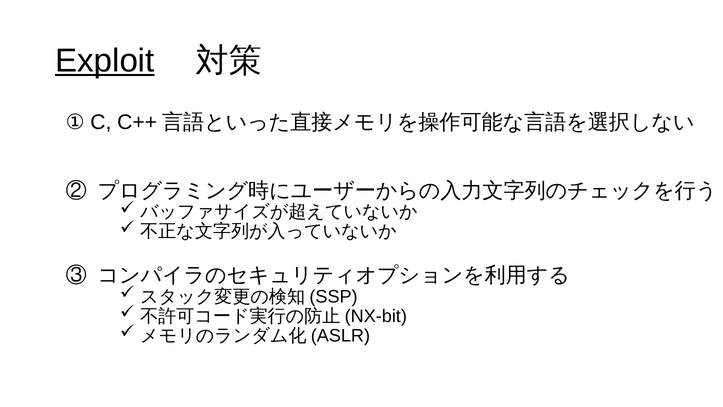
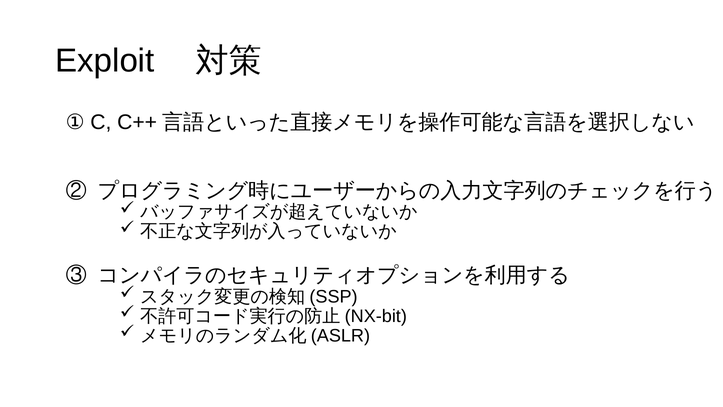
Exploit underline: present -> none (105, 61)
